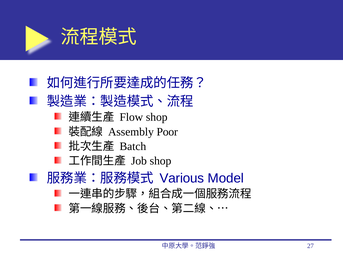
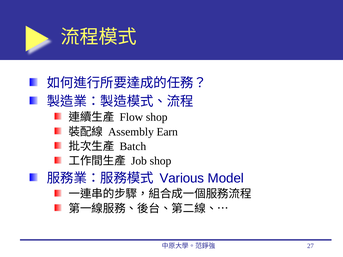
Poor: Poor -> Earn (167, 132)
